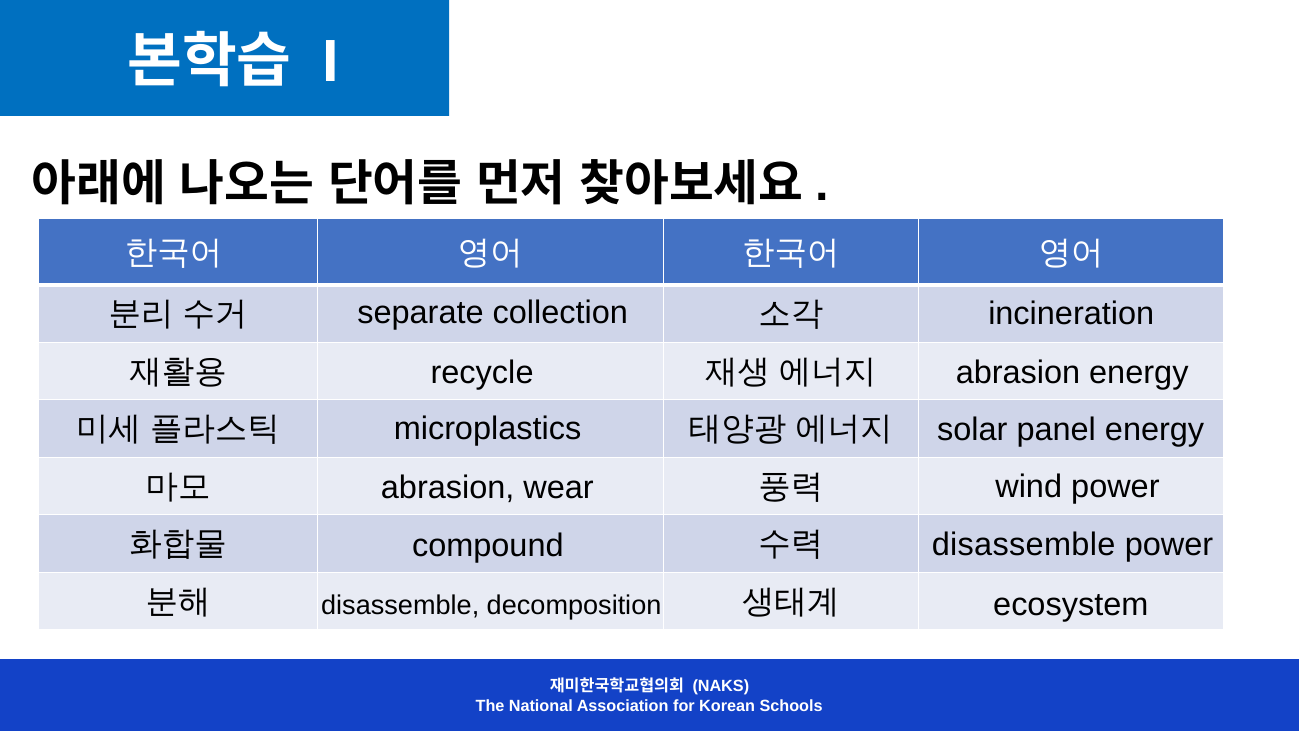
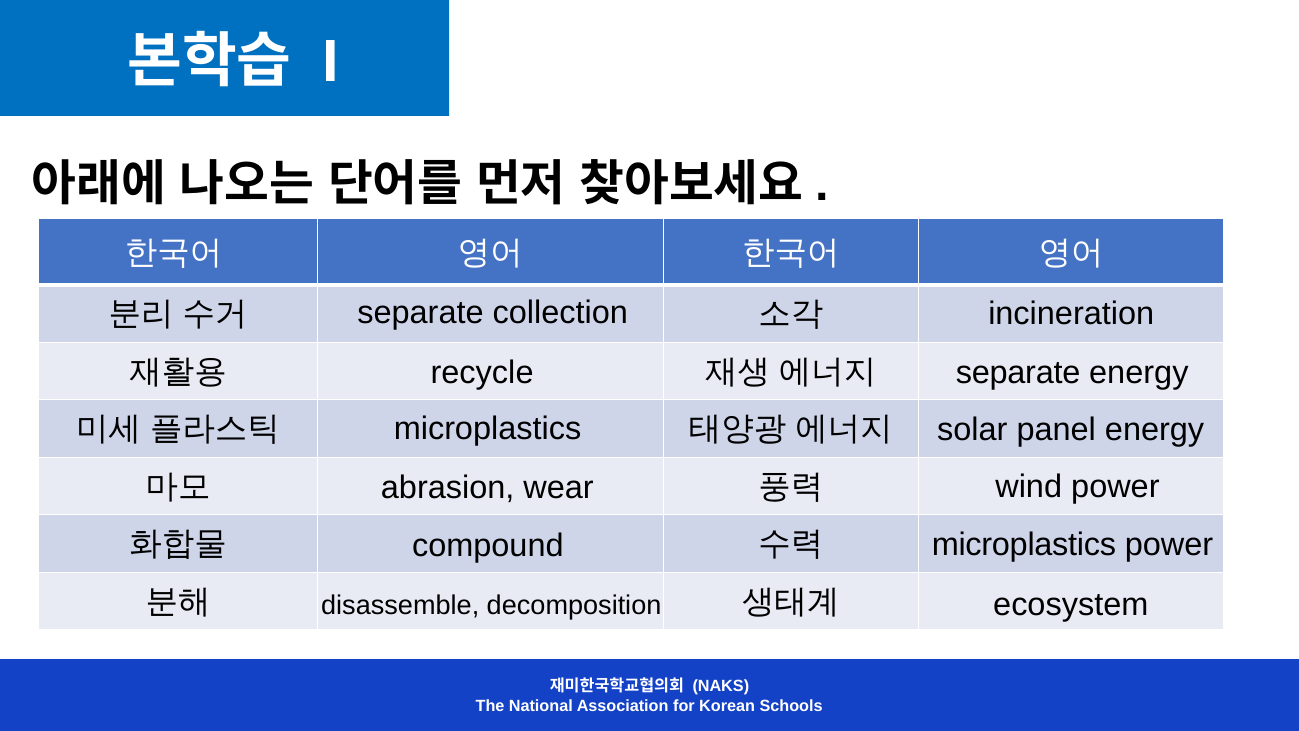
abrasion: abrasion -> separate (1018, 373)
disassemble: disassemble -> microplastics (1024, 545)
